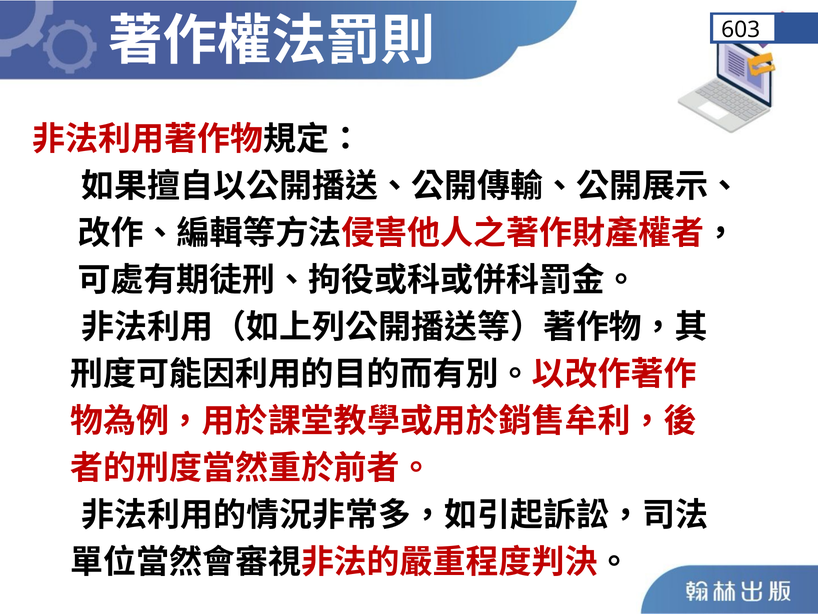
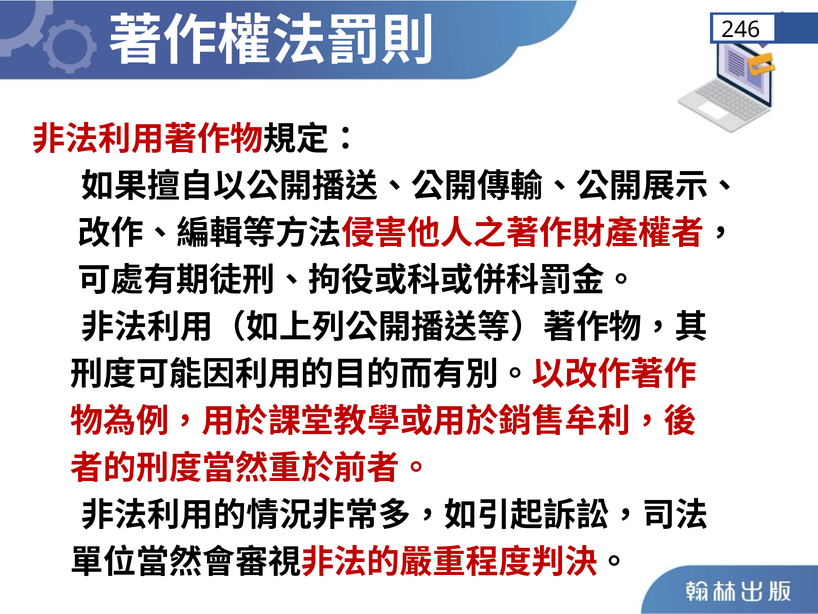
603: 603 -> 246 (741, 29)
